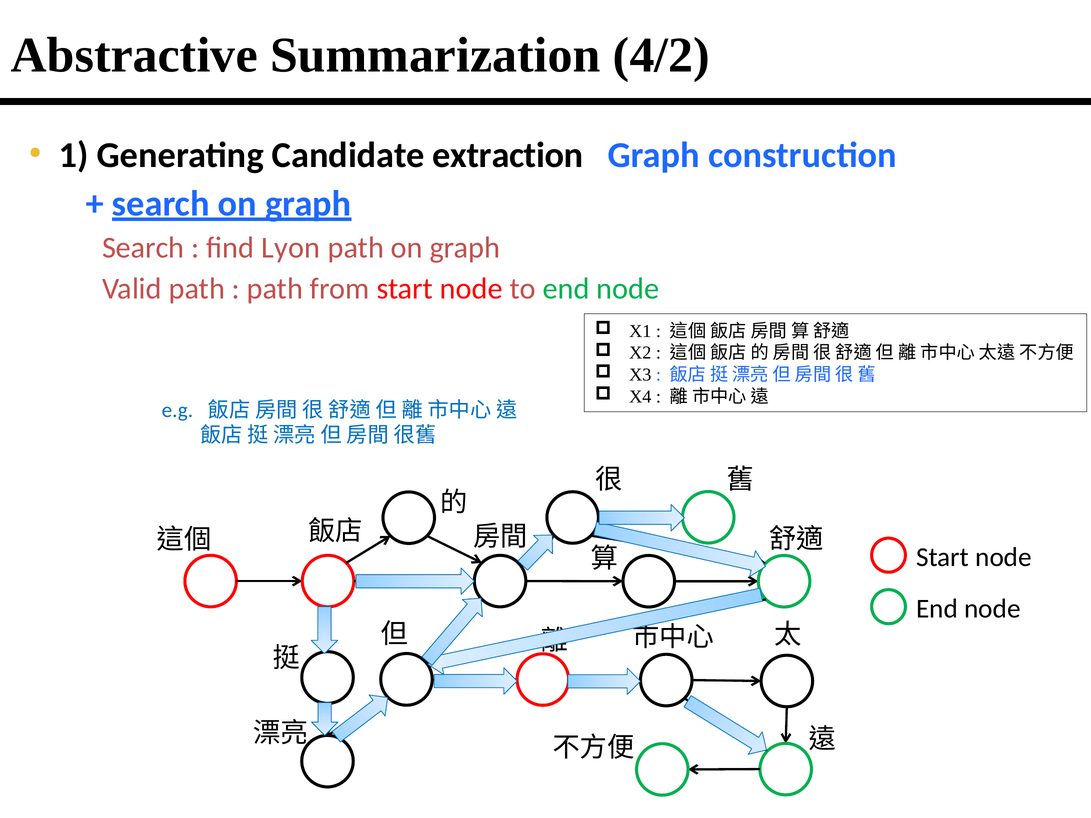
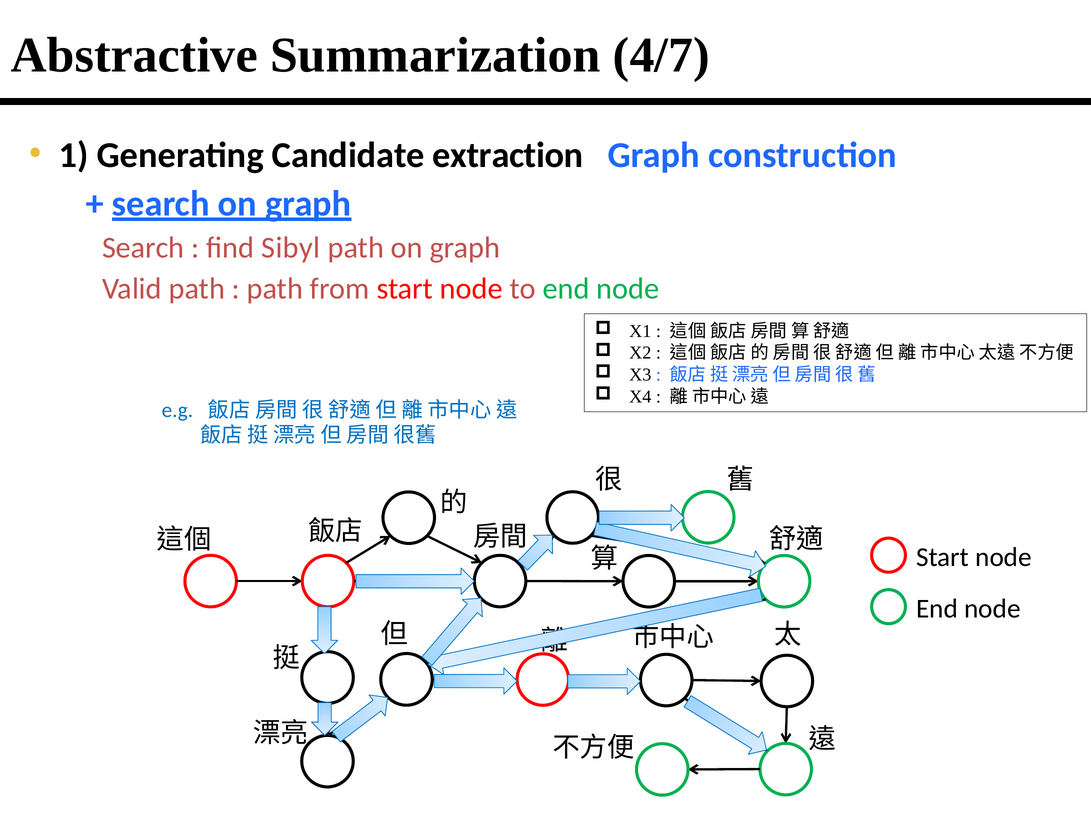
4/2: 4/2 -> 4/7 (661, 55)
Lyon: Lyon -> Sibyl (291, 248)
